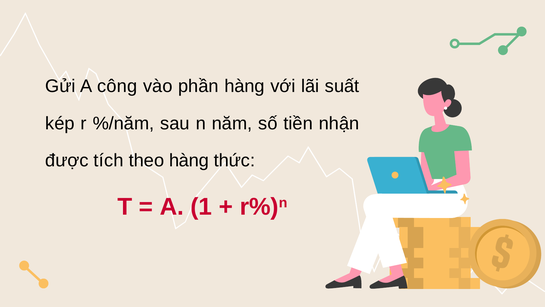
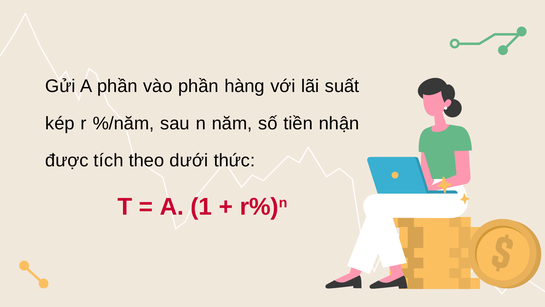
A công: công -> phần (117, 86)
theo hàng: hàng -> dưới (189, 160)
